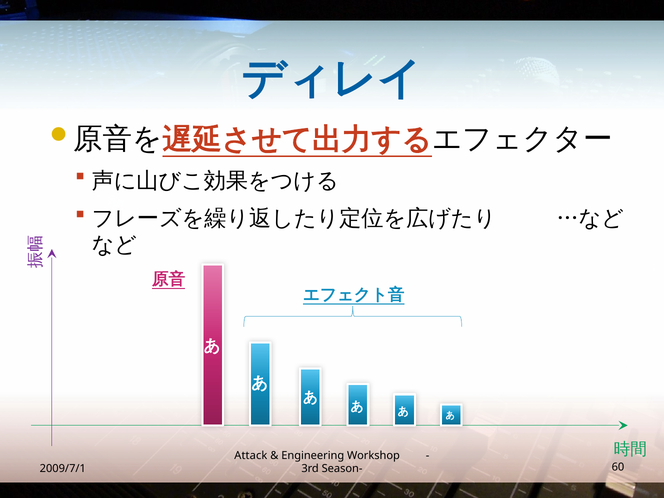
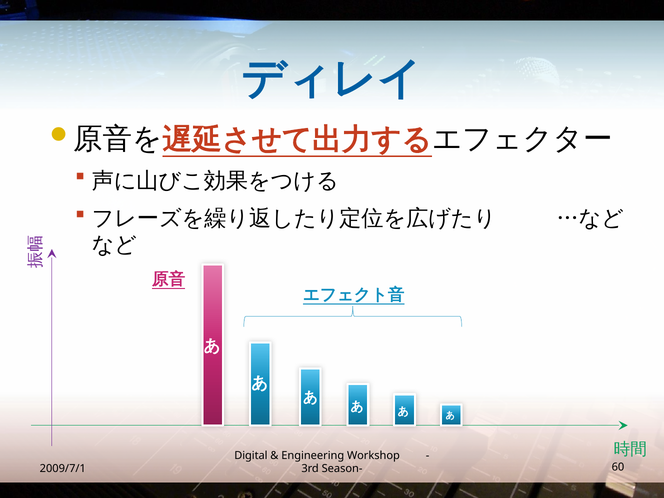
Attack: Attack -> Digital (251, 455)
